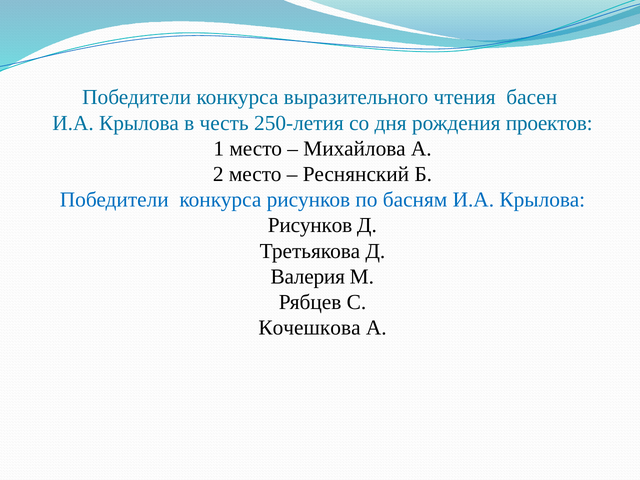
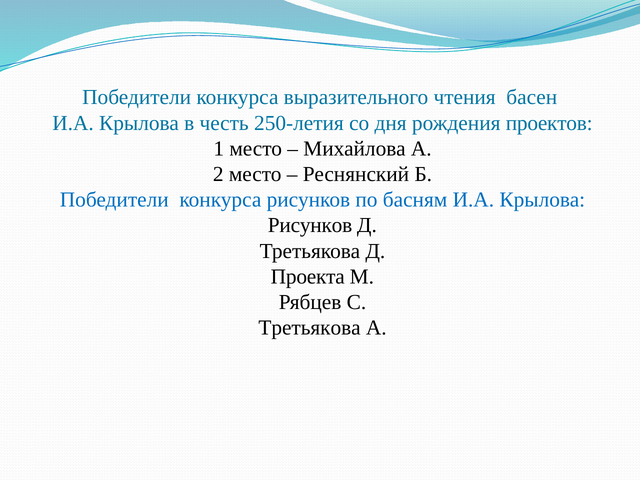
Валерия: Валерия -> Проекта (308, 277)
Кочешкова: Кочешкова -> Третьякова (310, 328)
